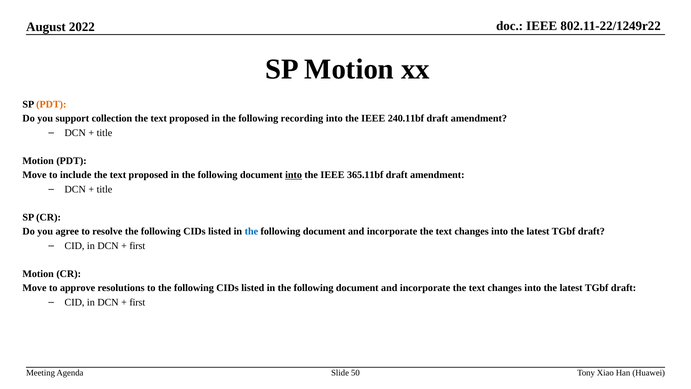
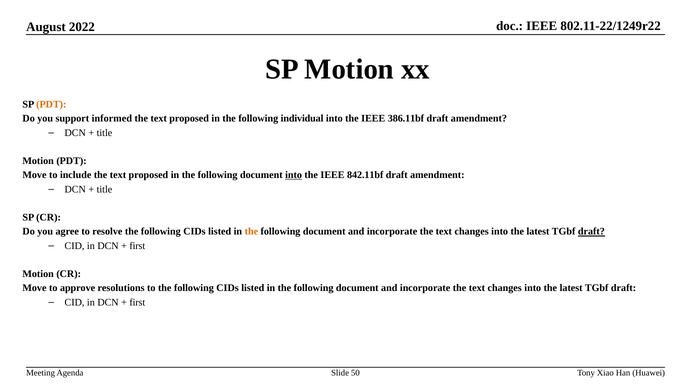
collection: collection -> informed (112, 118)
recording: recording -> individual (302, 118)
240.11bf: 240.11bf -> 386.11bf (406, 118)
365.11bf: 365.11bf -> 842.11bf (365, 175)
the colour: blue -> orange (251, 231)
draft underline: none -> present (591, 231)
